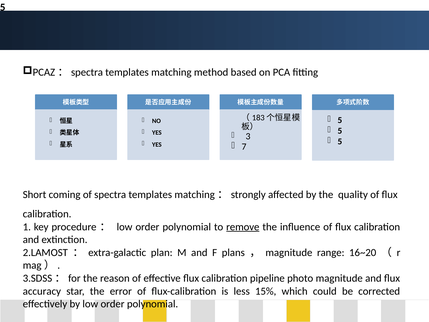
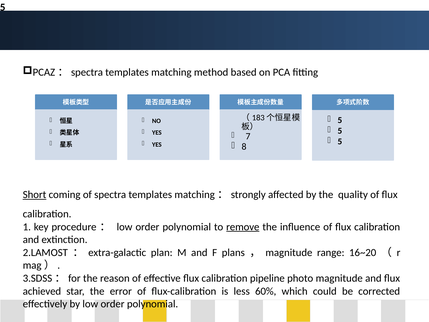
3: 3 -> 7 (248, 136)
7: 7 -> 8 (244, 147)
Short underline: none -> present (35, 194)
accuracy: accuracy -> achieved (42, 291)
15%: 15% -> 60% (266, 291)
